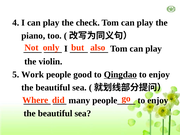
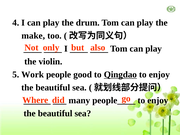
check: check -> drum (88, 23)
piano: piano -> make (33, 36)
